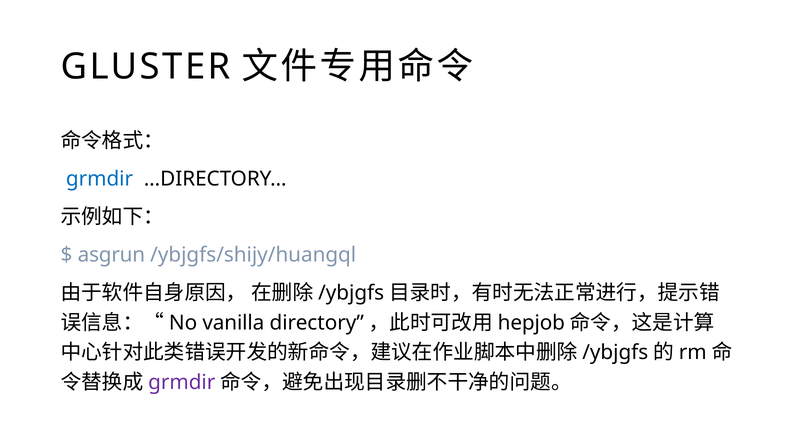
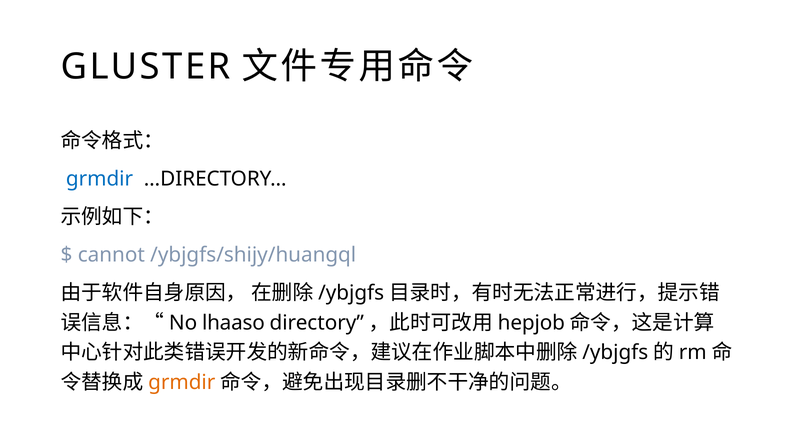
asgrun: asgrun -> cannot (111, 255)
vanilla: vanilla -> lhaaso (233, 323)
grmdir colour: purple -> orange (182, 383)
